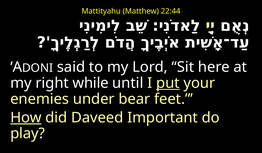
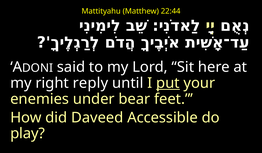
while: while -> reply (90, 83)
How underline: present -> none (26, 118)
Important: Important -> Accessible (163, 118)
